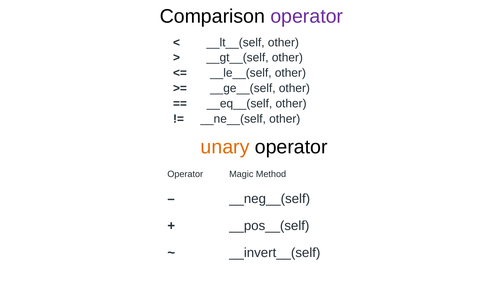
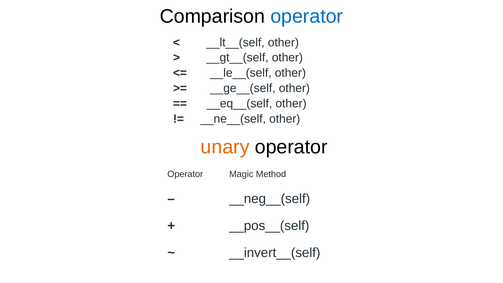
operator colour: purple -> blue (307, 16)
